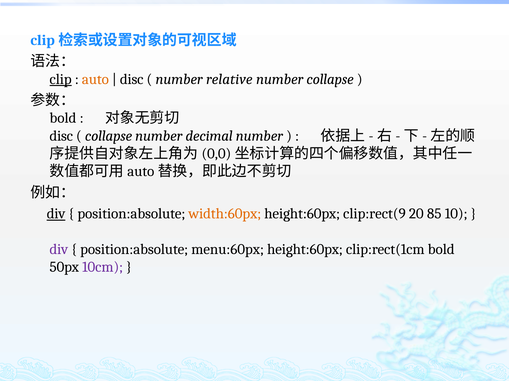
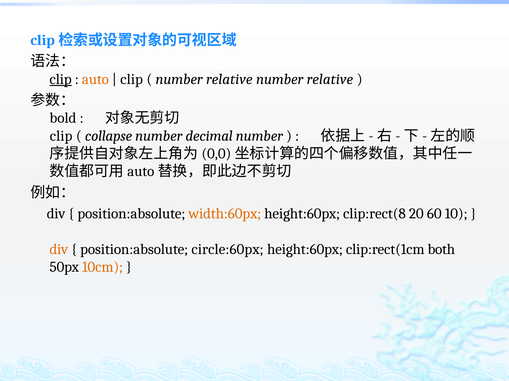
disc: disc -> clip (132, 79)
collapse: collapse -> relative (330, 79)
disc: disc -> clip (61, 136)
div underline: present -> none (56, 214)
clip:rect(9: clip:rect(9 -> clip:rect(8 (374, 214)
85: 85 -> 60 (434, 214)
div colour: purple -> orange (59, 250)
menu:60px: menu:60px -> circle:60px (228, 250)
clip:rect(1cm bold: bold -> both (441, 250)
10cm colour: purple -> orange (103, 268)
